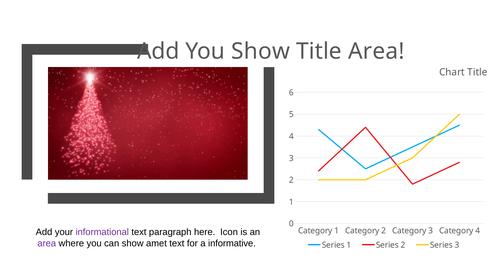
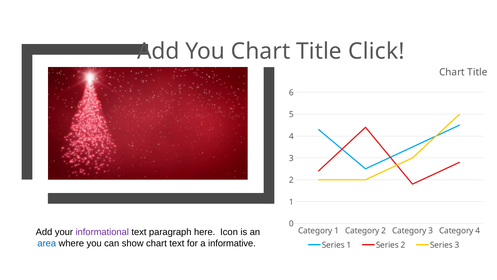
You Show: Show -> Chart (261, 51)
Title Area: Area -> Click (376, 51)
area colour: purple -> blue (47, 243)
show amet: amet -> chart (156, 243)
